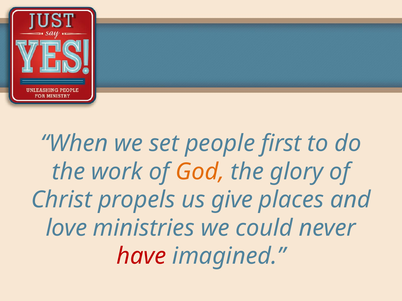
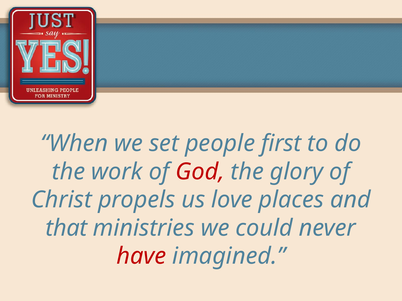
God colour: orange -> red (200, 172)
give: give -> love (232, 200)
love: love -> that (66, 228)
